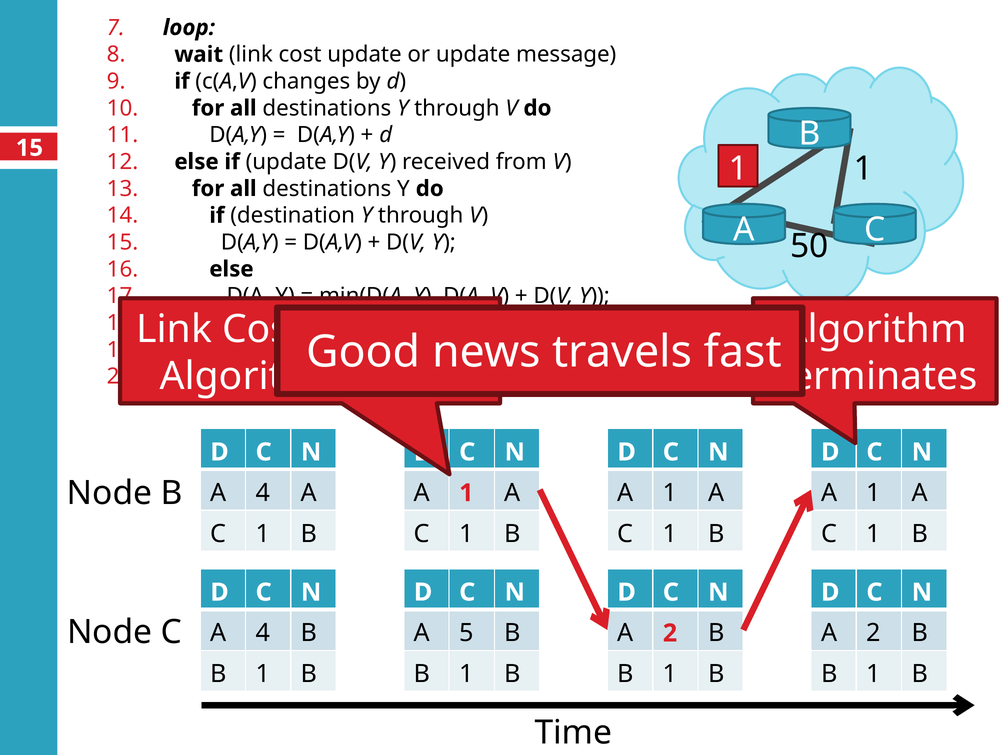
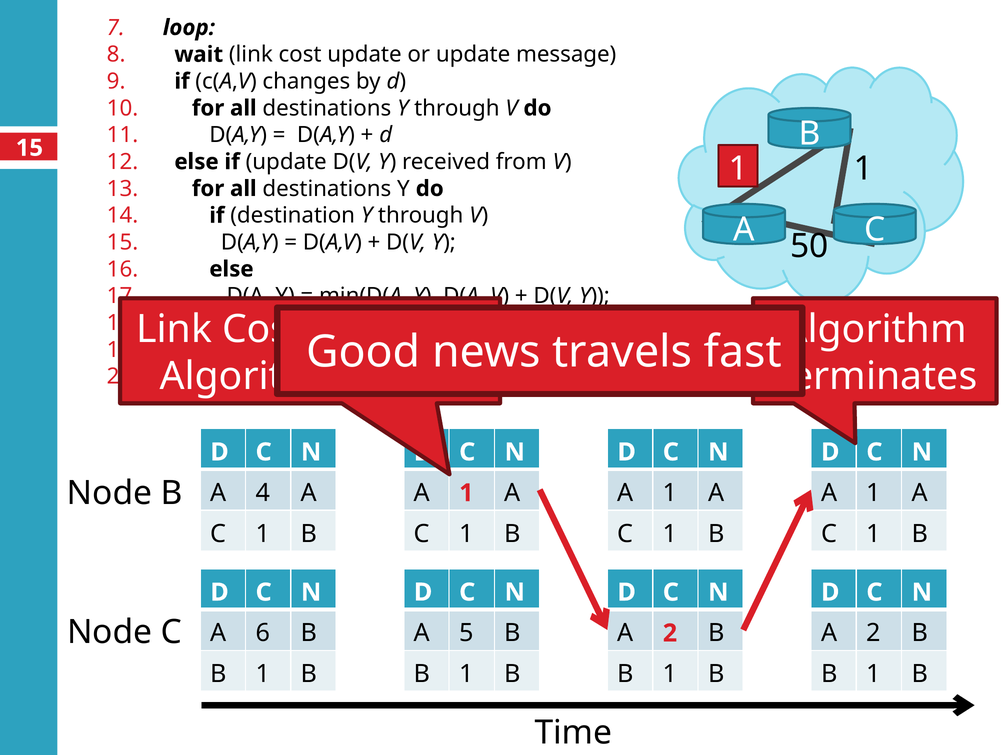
4: 4 -> 6 (263, 633)
